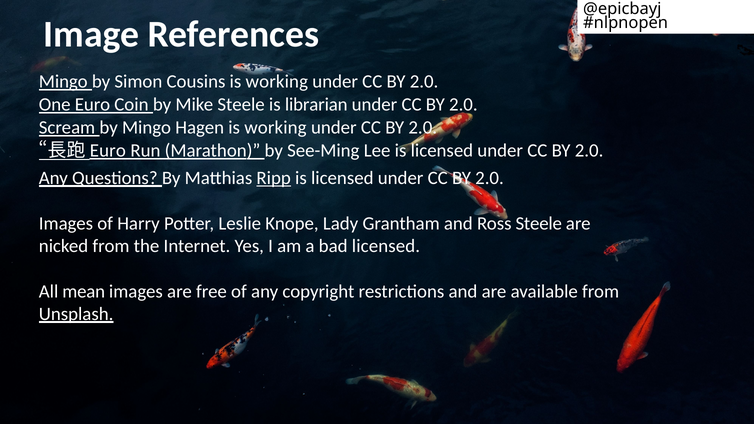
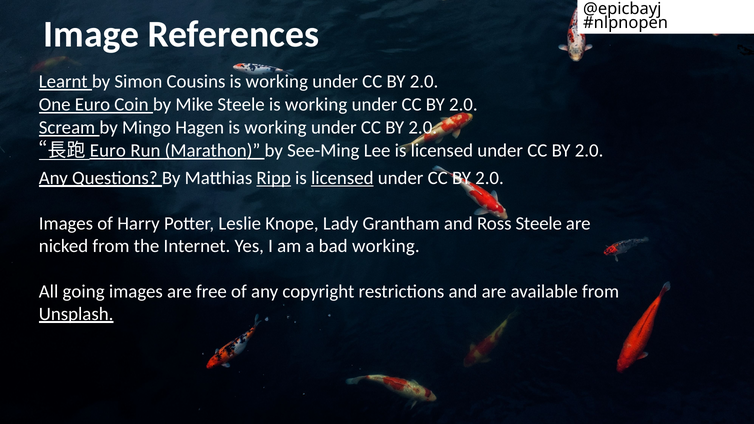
Mingo: Mingo -> Learnt (63, 82)
Steele is librarian: librarian -> working (316, 105)
licensed underline: none -> present (342, 178)
bad licensed: licensed -> working (386, 246)
mean: mean -> going (84, 291)
